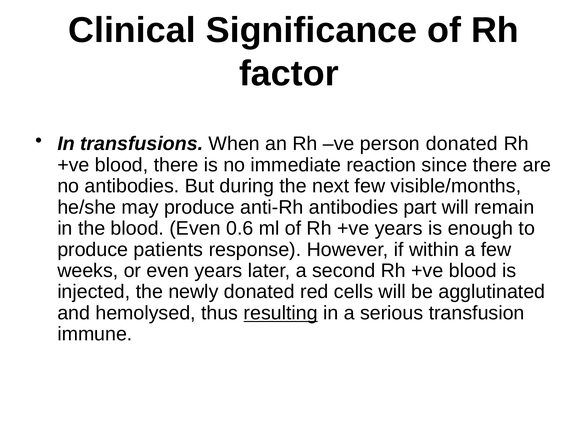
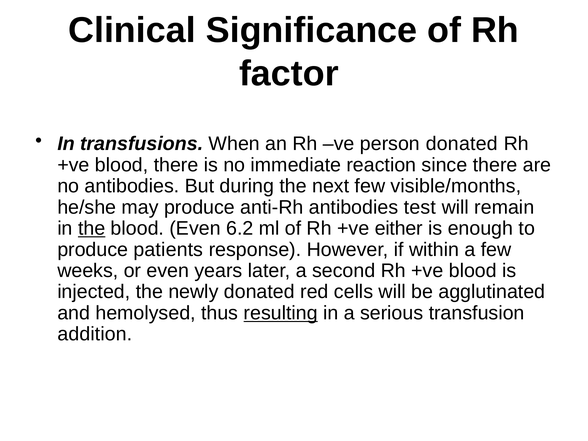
part: part -> test (420, 207)
the underline: none -> present (92, 228)
0.6: 0.6 -> 6.2 (240, 228)
+ve years: years -> either (399, 228)
immune: immune -> addition (95, 334)
